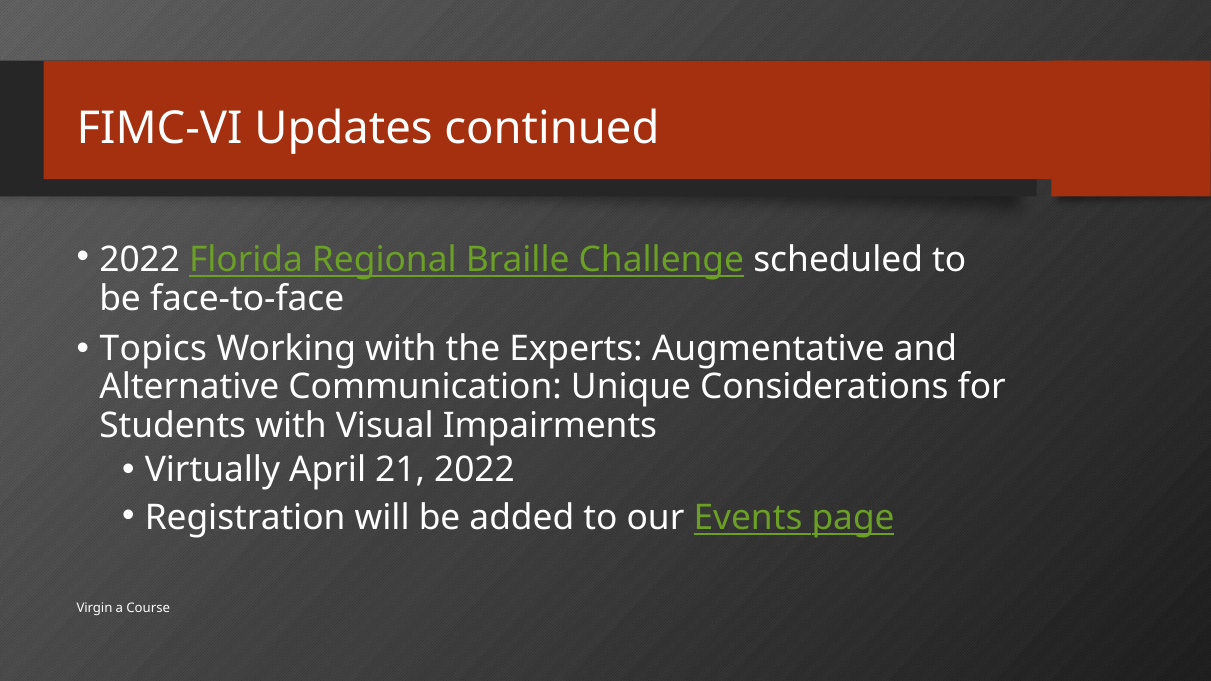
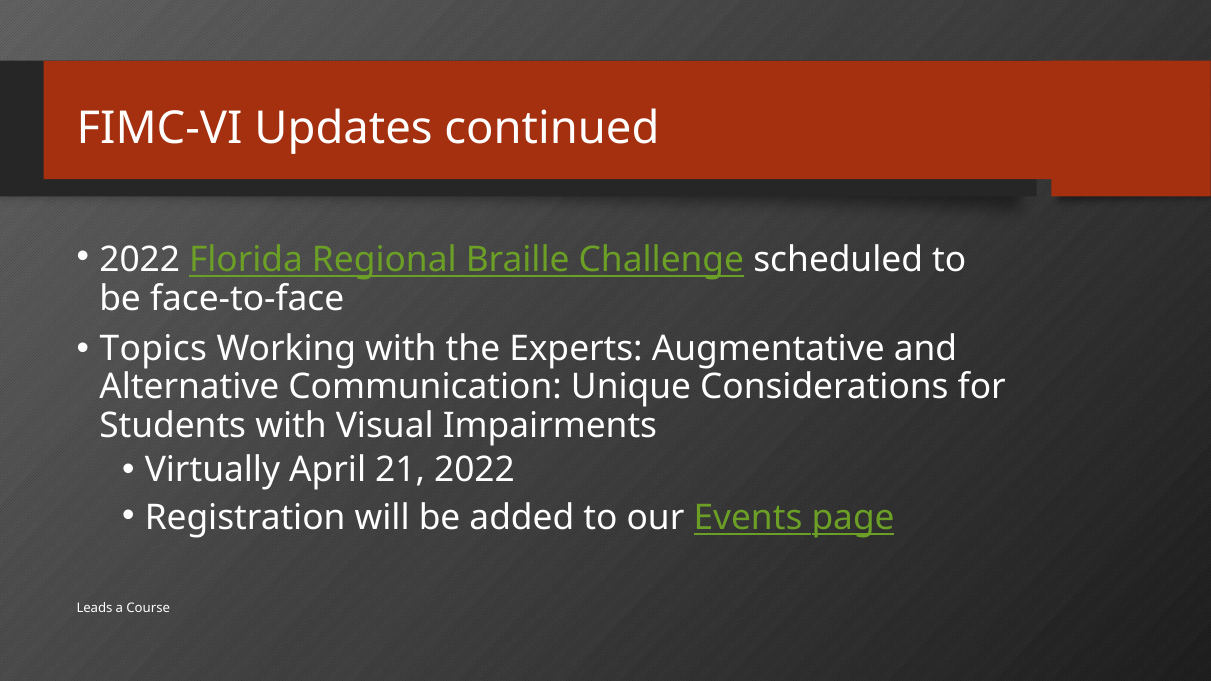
Virgin: Virgin -> Leads (94, 609)
